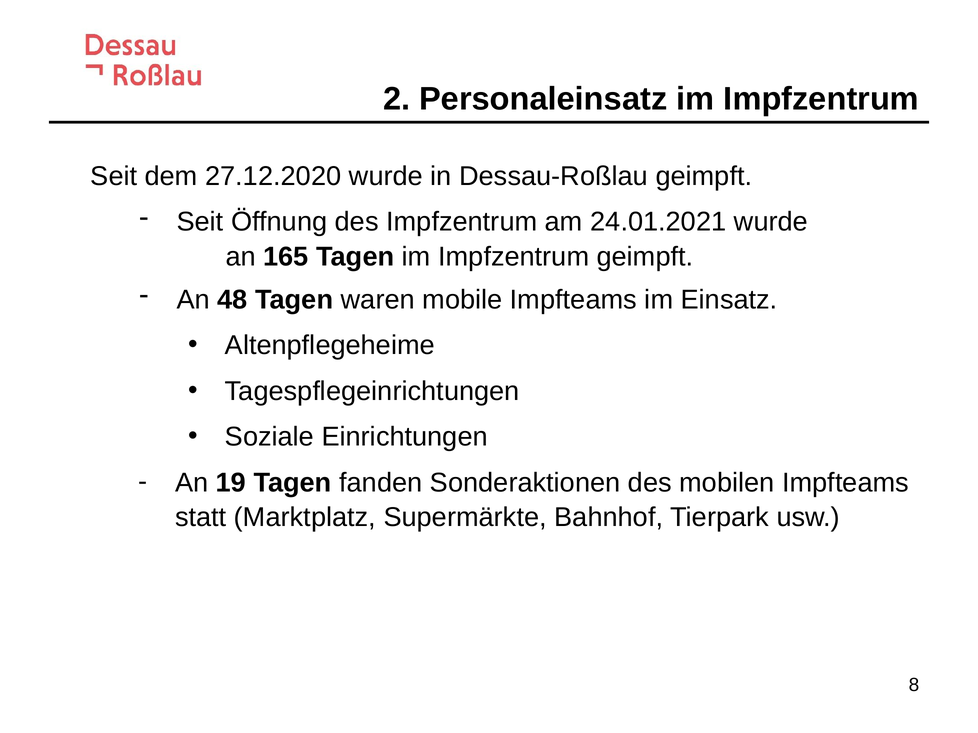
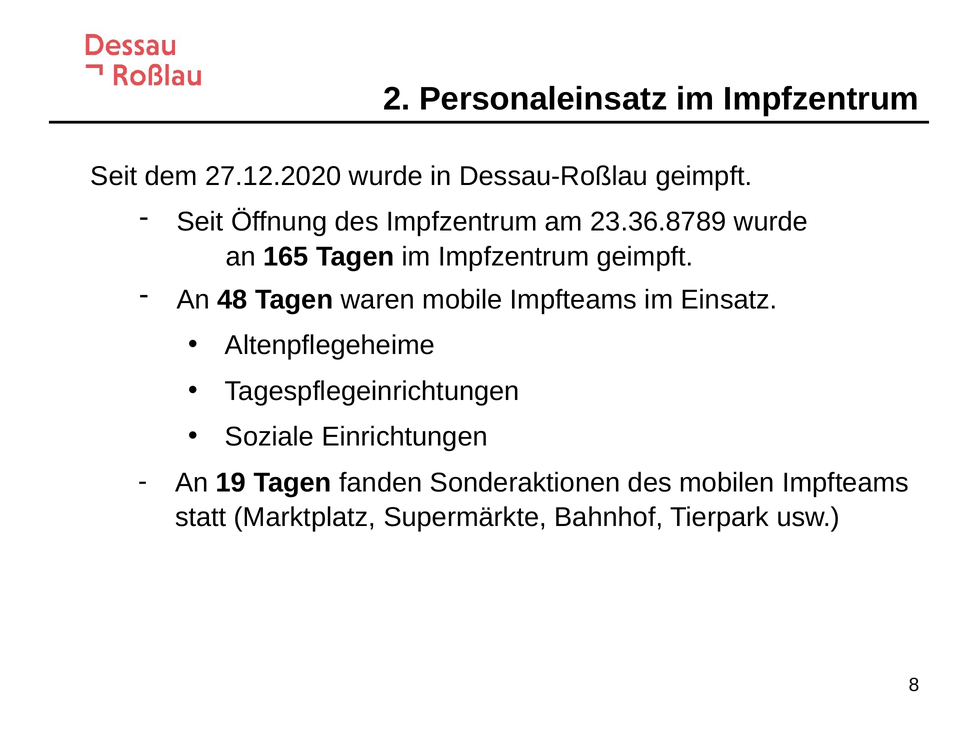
24.01.2021: 24.01.2021 -> 23.36.8789 (658, 222)
